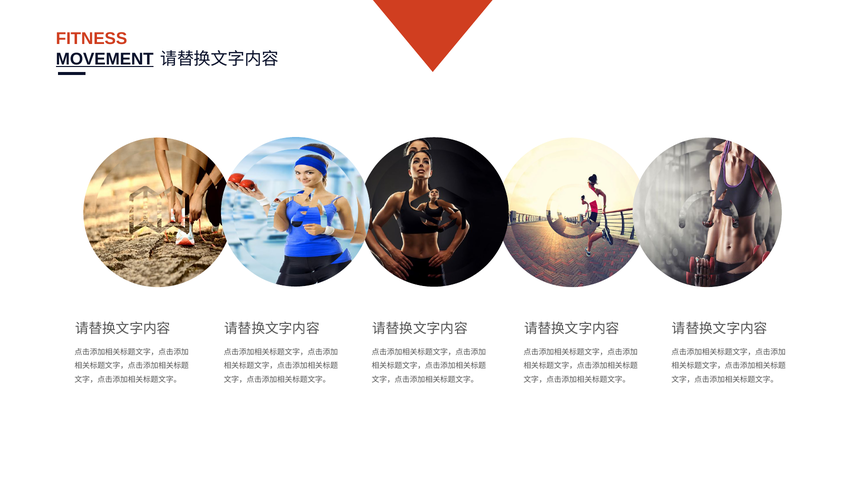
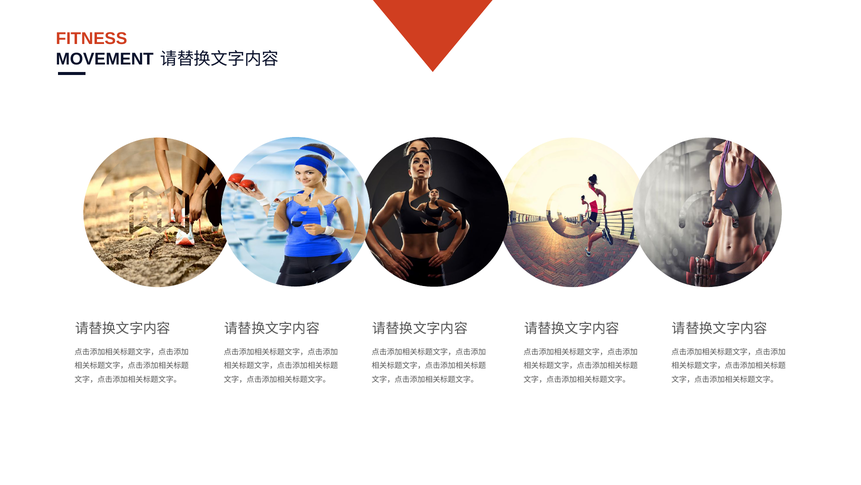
MOVEMENT underline: present -> none (105, 59)
